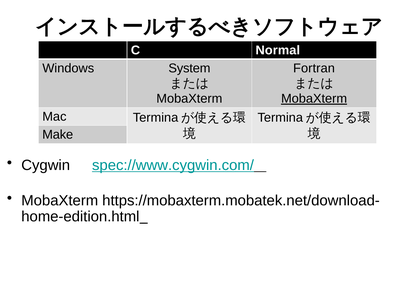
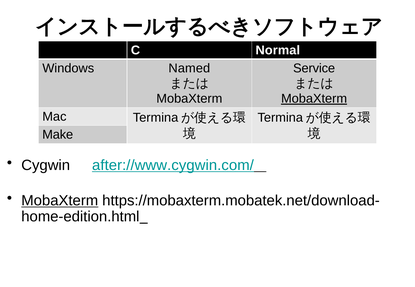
System: System -> Named (189, 68)
Fortran: Fortran -> Service (314, 68)
spec://www.cygwin.com/: spec://www.cygwin.com/ -> after://www.cygwin.com/ (173, 165)
MobaXterm underline: none -> present (60, 201)
